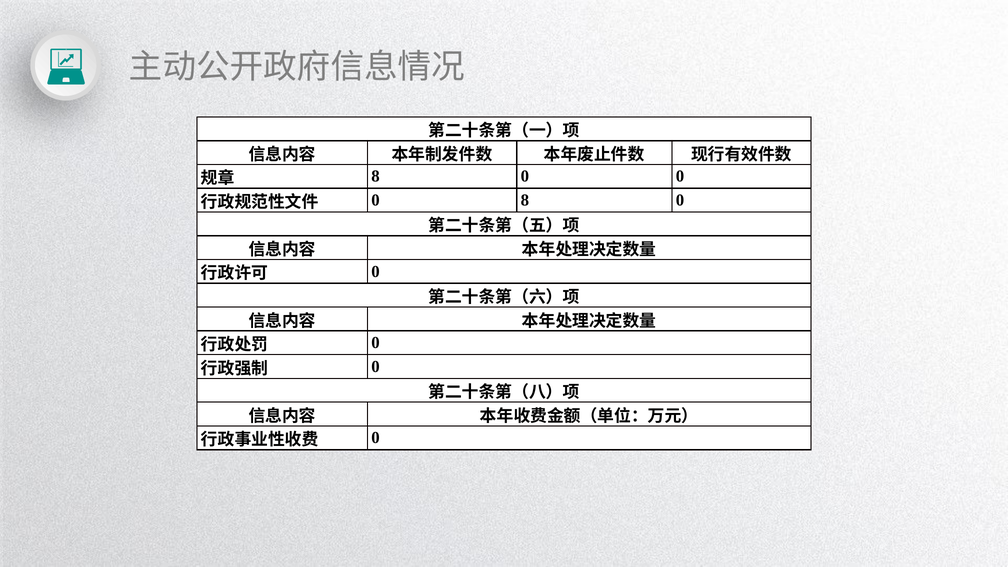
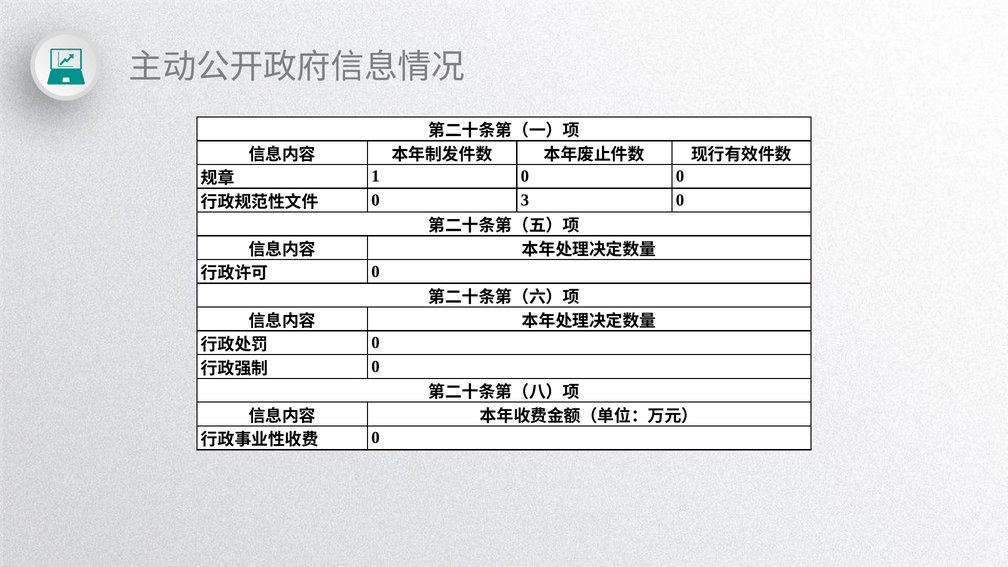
8: 8 -> 1 (376, 176)
0 8: 8 -> 3 (525, 200)
